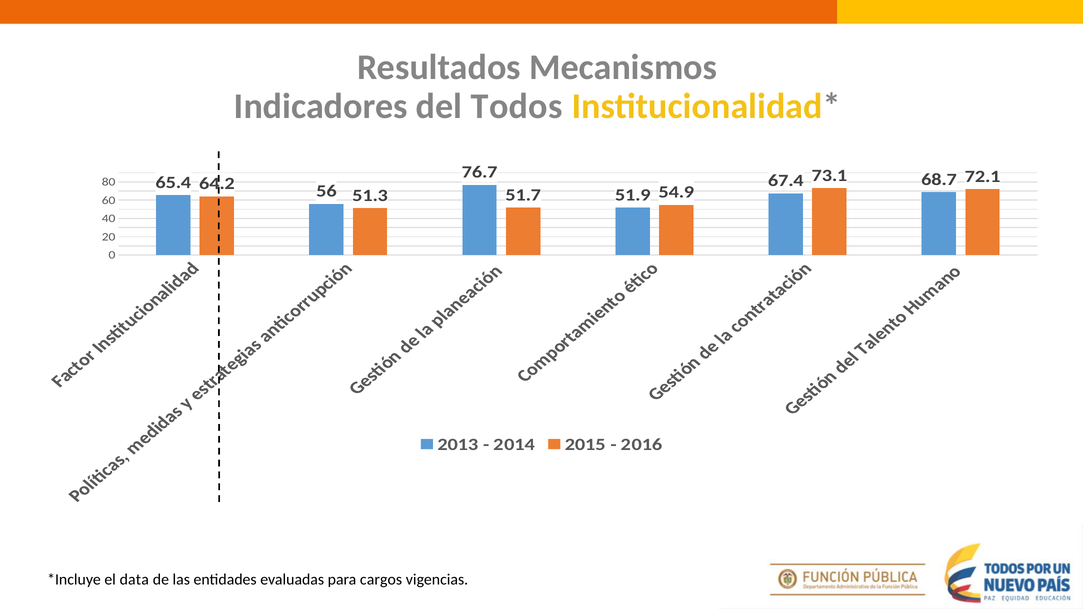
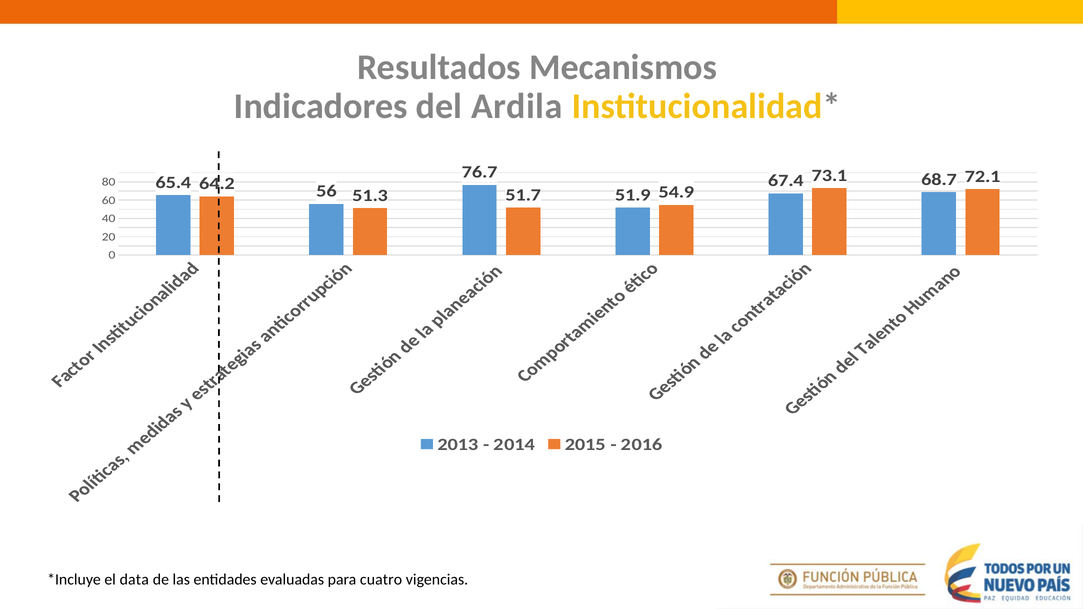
Todos: Todos -> Ardila (517, 107)
cargos: cargos -> cuatro (381, 580)
